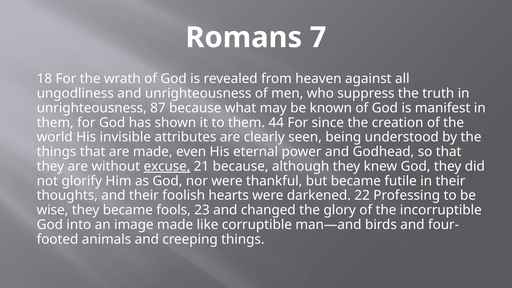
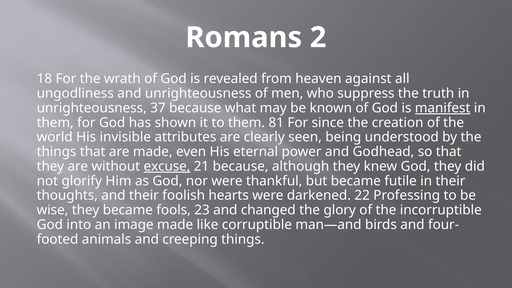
7: 7 -> 2 (318, 38)
87: 87 -> 37 (158, 108)
manifest underline: none -> present (443, 108)
44: 44 -> 81 (276, 123)
